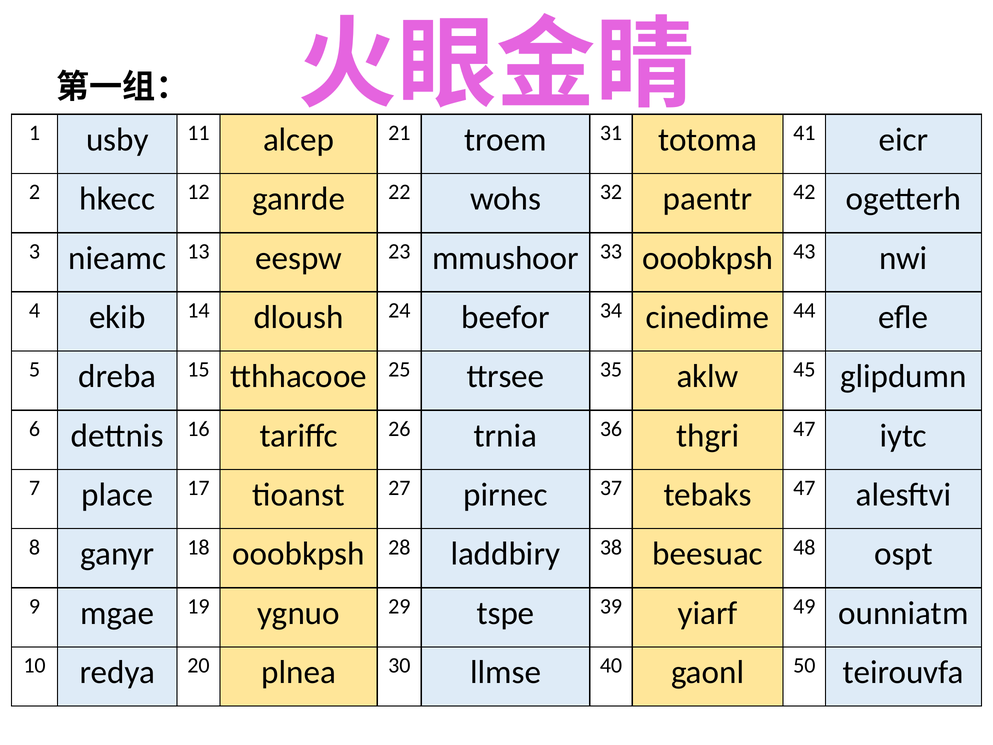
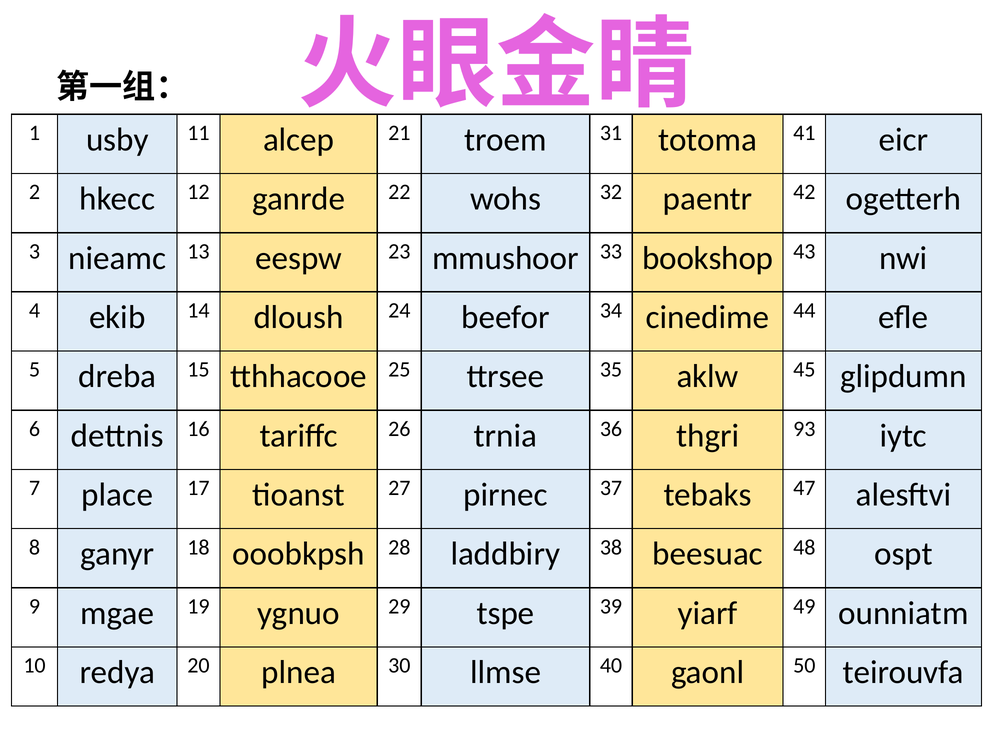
33 ooobkpsh: ooobkpsh -> bookshop (708, 258)
thgri 47: 47 -> 93 (804, 429)
